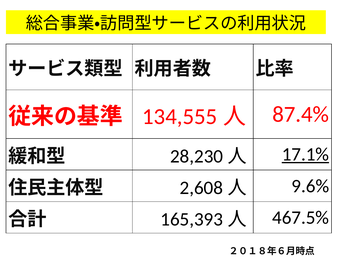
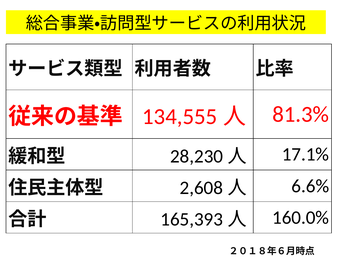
87.4%: 87.4% -> 81.3% (301, 115)
17.1% underline: present -> none (305, 155)
9.6%: 9.6% -> 6.6% (310, 186)
467.5%: 467.5% -> 160.0% (301, 218)
